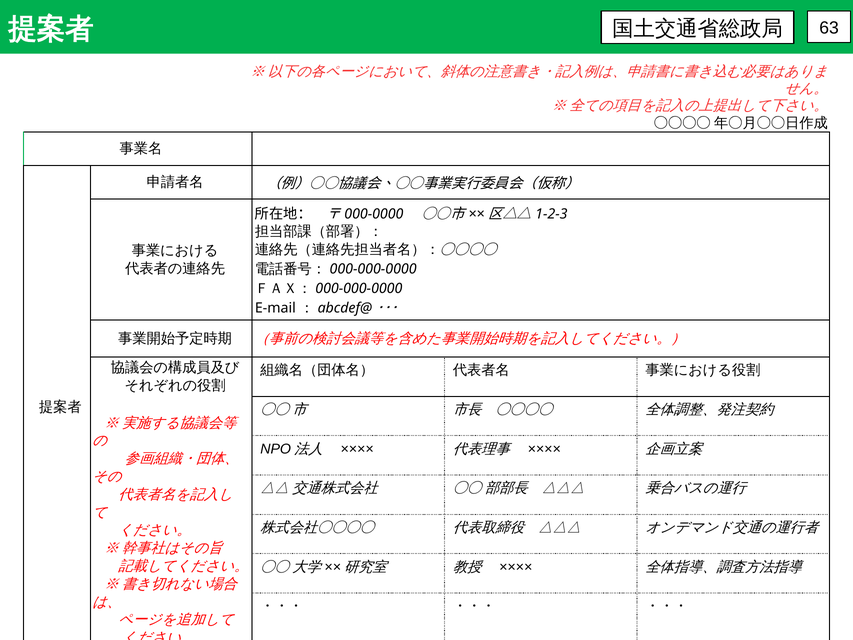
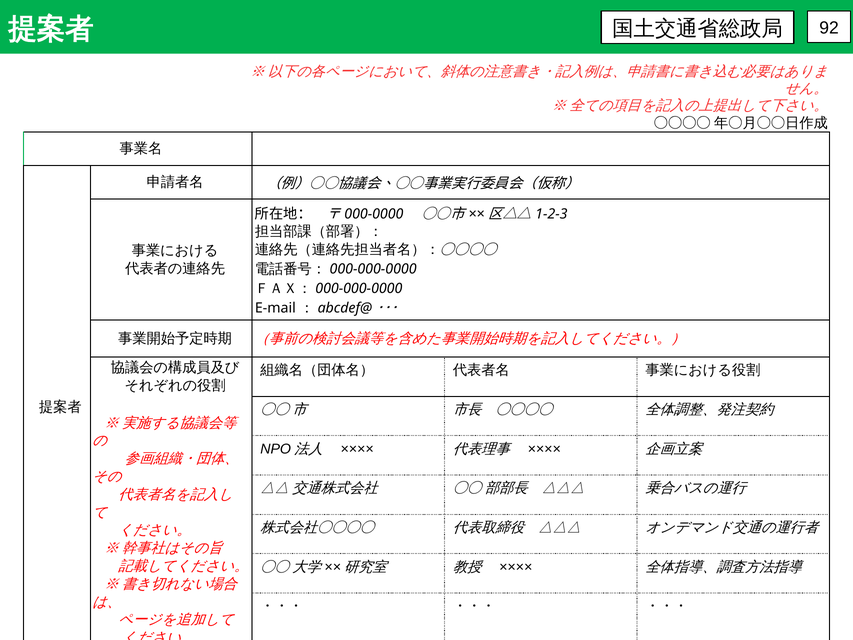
63: 63 -> 92 (829, 28)
